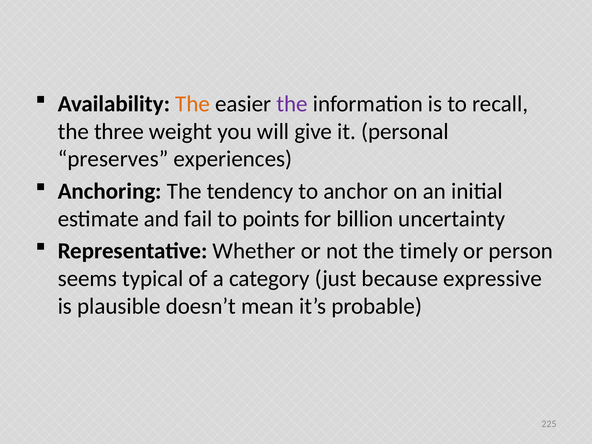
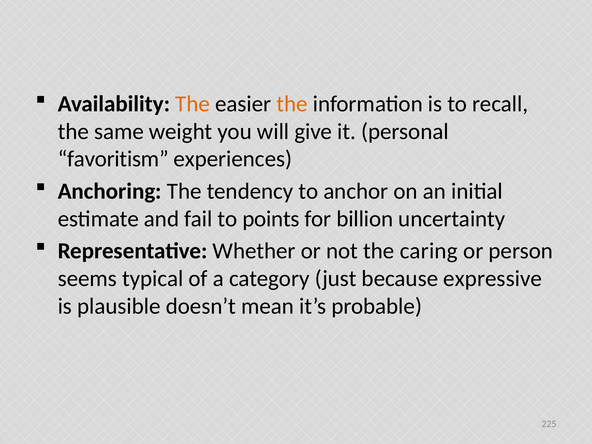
the colour: purple -> orange (292, 104)
three: three -> same (119, 131)
preserves: preserves -> favoritism (113, 159)
timely: timely -> caring (429, 251)
